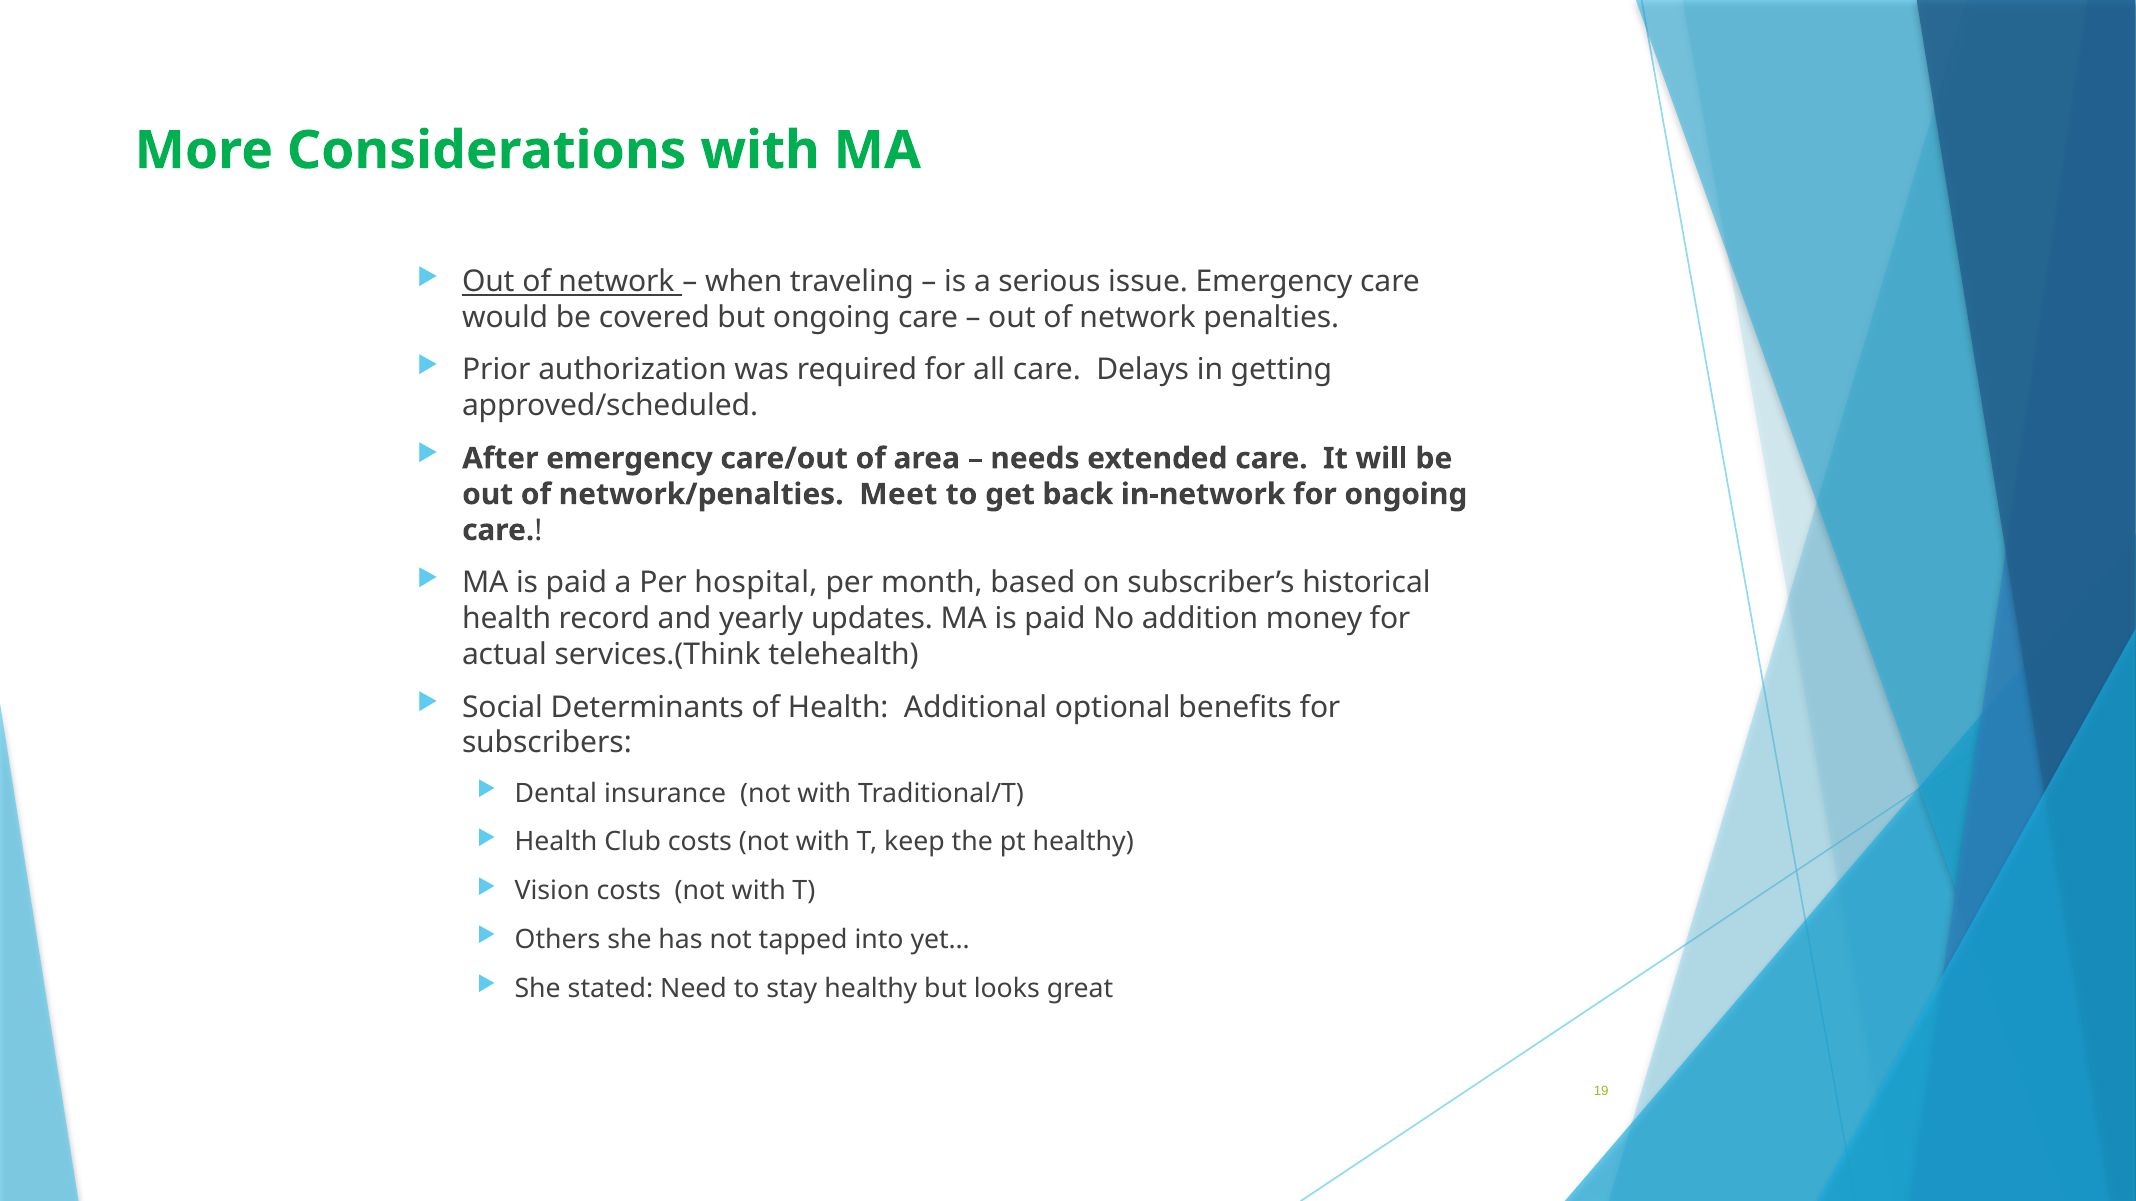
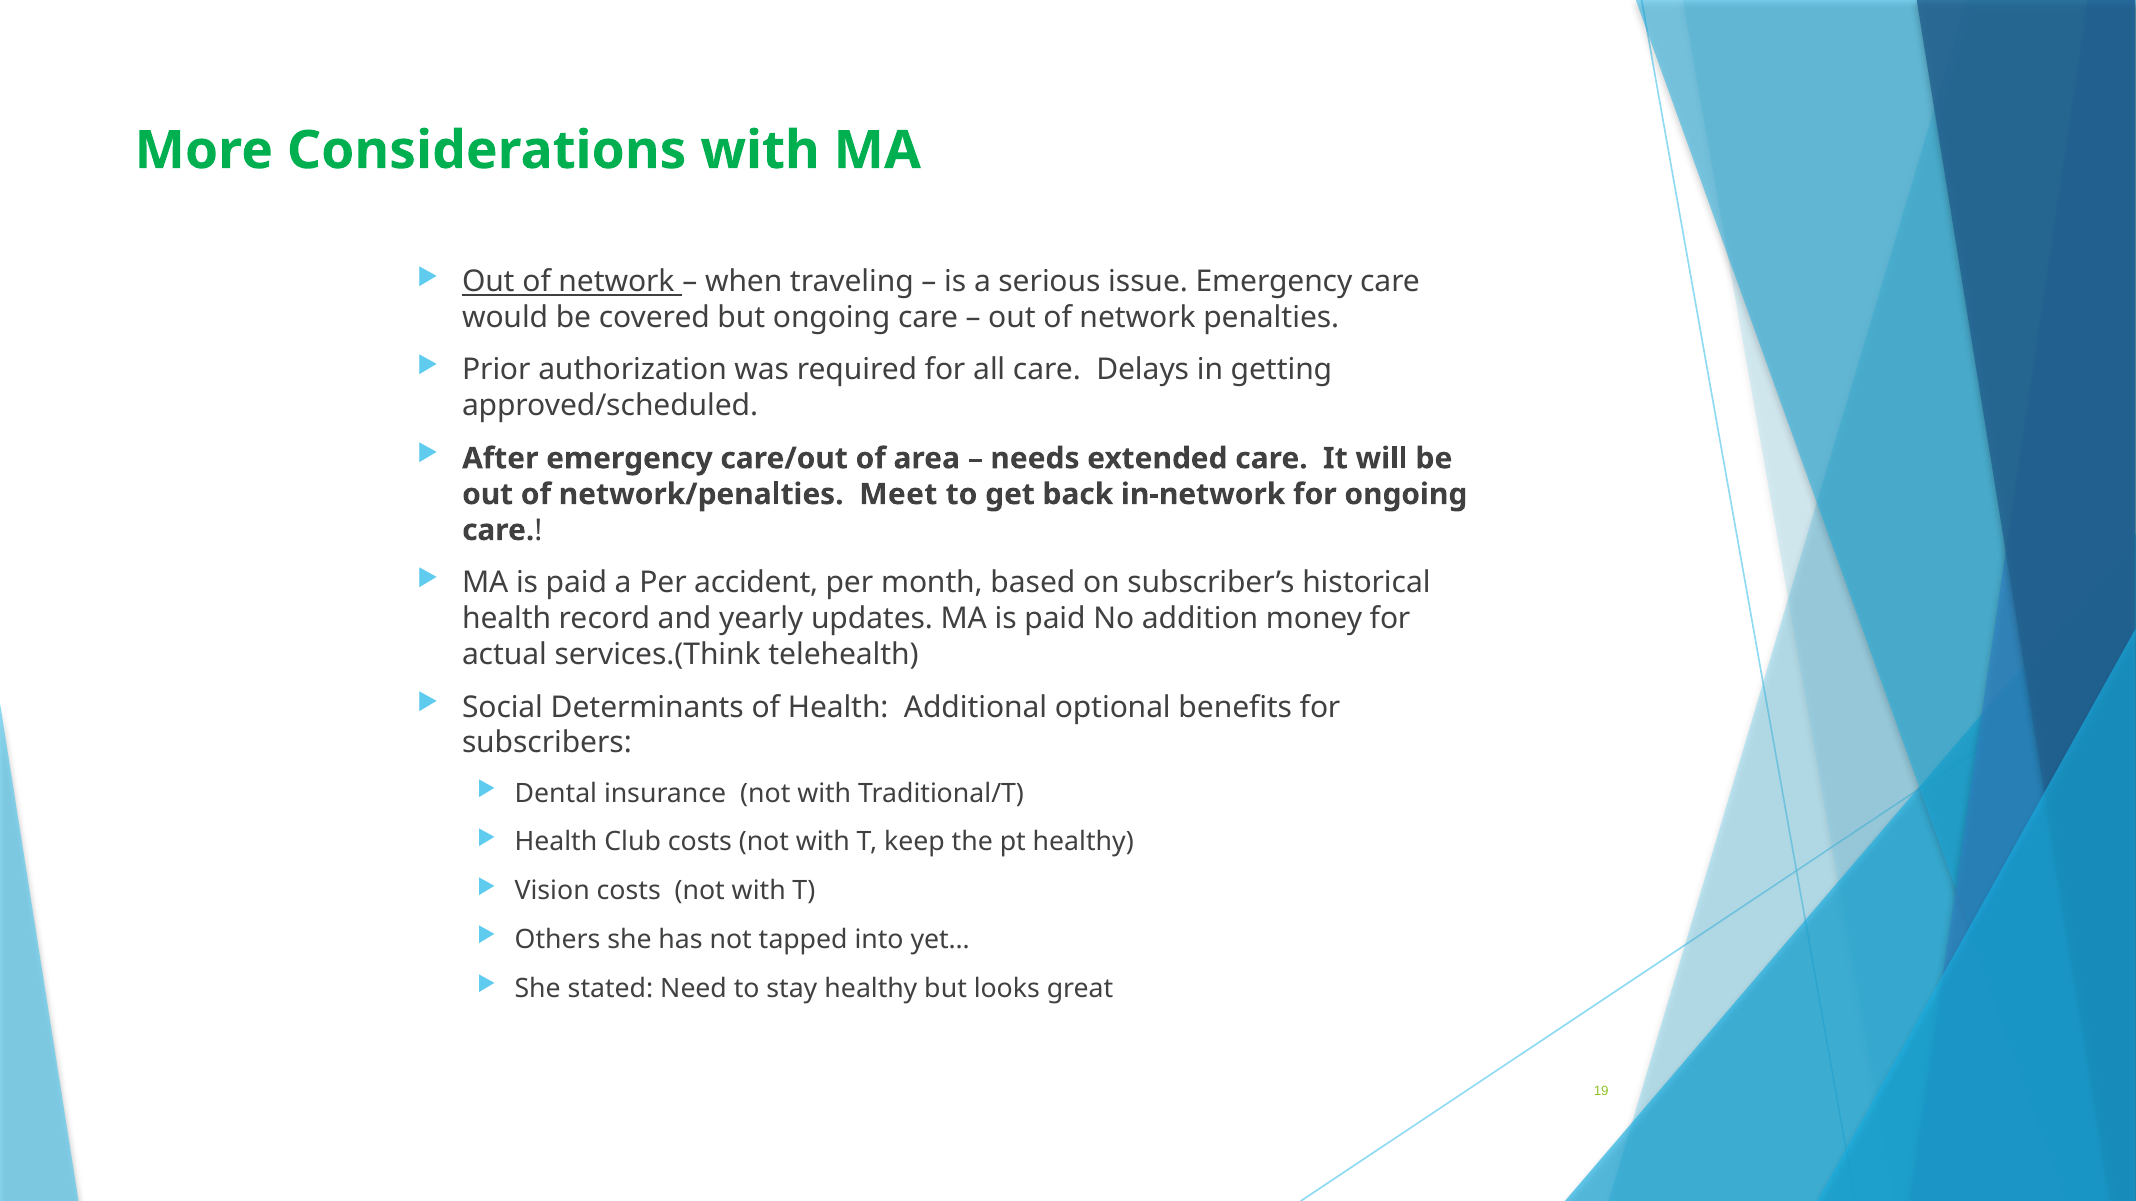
hospital: hospital -> accident (756, 583)
